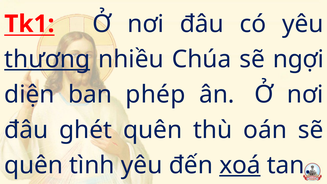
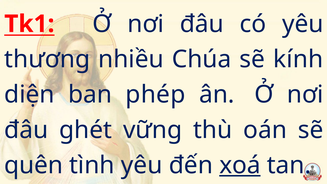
thương underline: present -> none (47, 59)
ngợi: ngợi -> kính (298, 59)
ghét quên: quên -> vững (153, 130)
